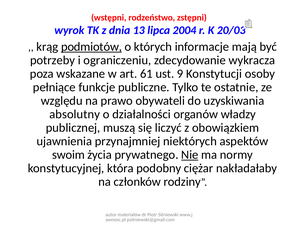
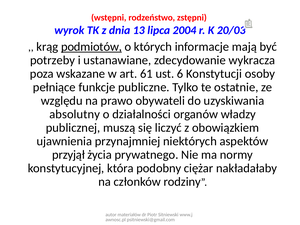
ograniczeniu: ograniczeniu -> ustanawiane (117, 60)
9: 9 -> 6 (180, 74)
swoim: swoim -> przyjął (69, 155)
Nie underline: present -> none (190, 155)
